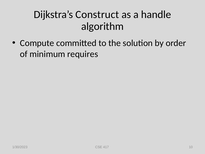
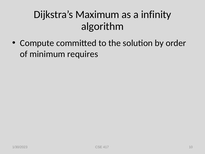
Construct: Construct -> Maximum (97, 15)
handle: handle -> infinity (156, 15)
